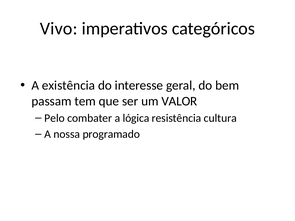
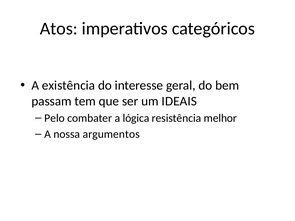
Vivo: Vivo -> Atos (59, 29)
VALOR: VALOR -> IDEAIS (179, 101)
cultura: cultura -> melhor (220, 118)
programado: programado -> argumentos (111, 134)
